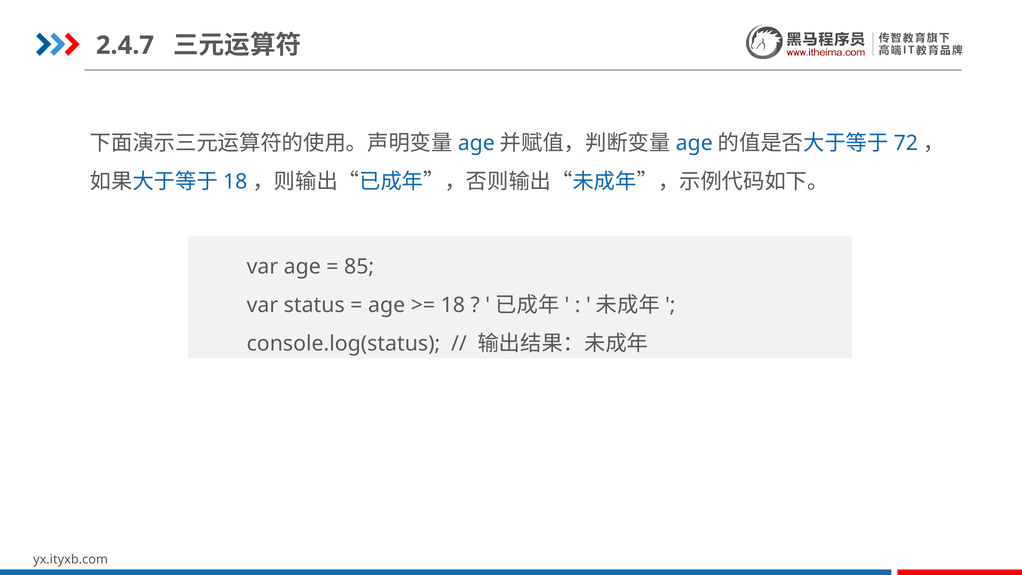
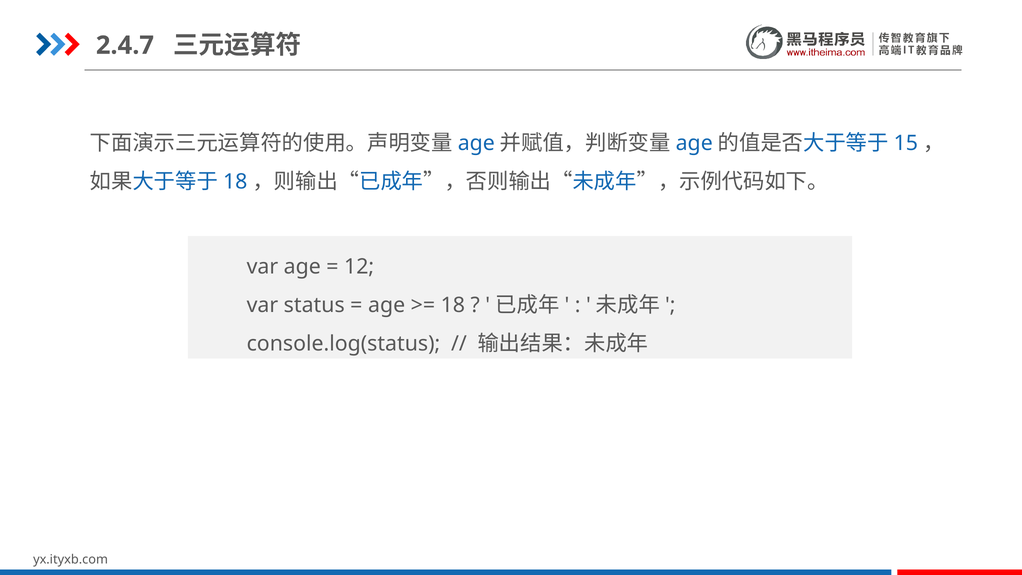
72: 72 -> 15 (906, 143)
85: 85 -> 12 (359, 267)
